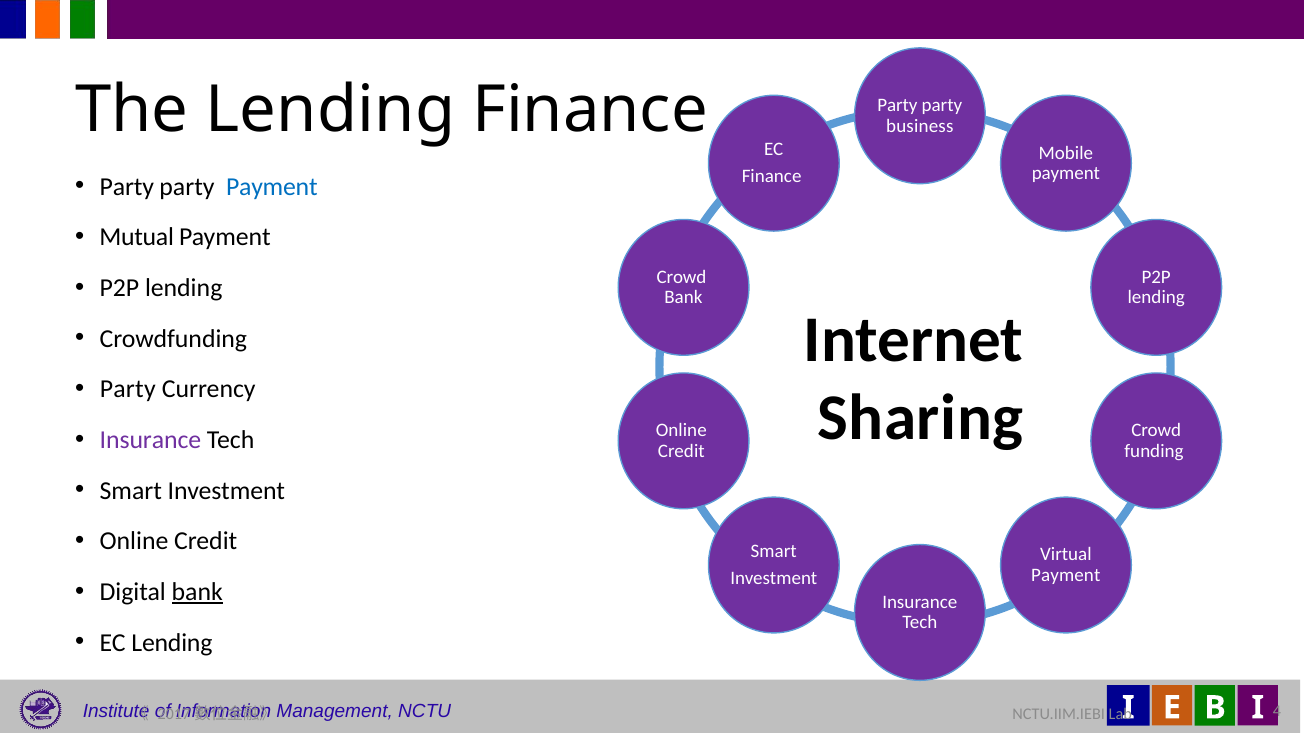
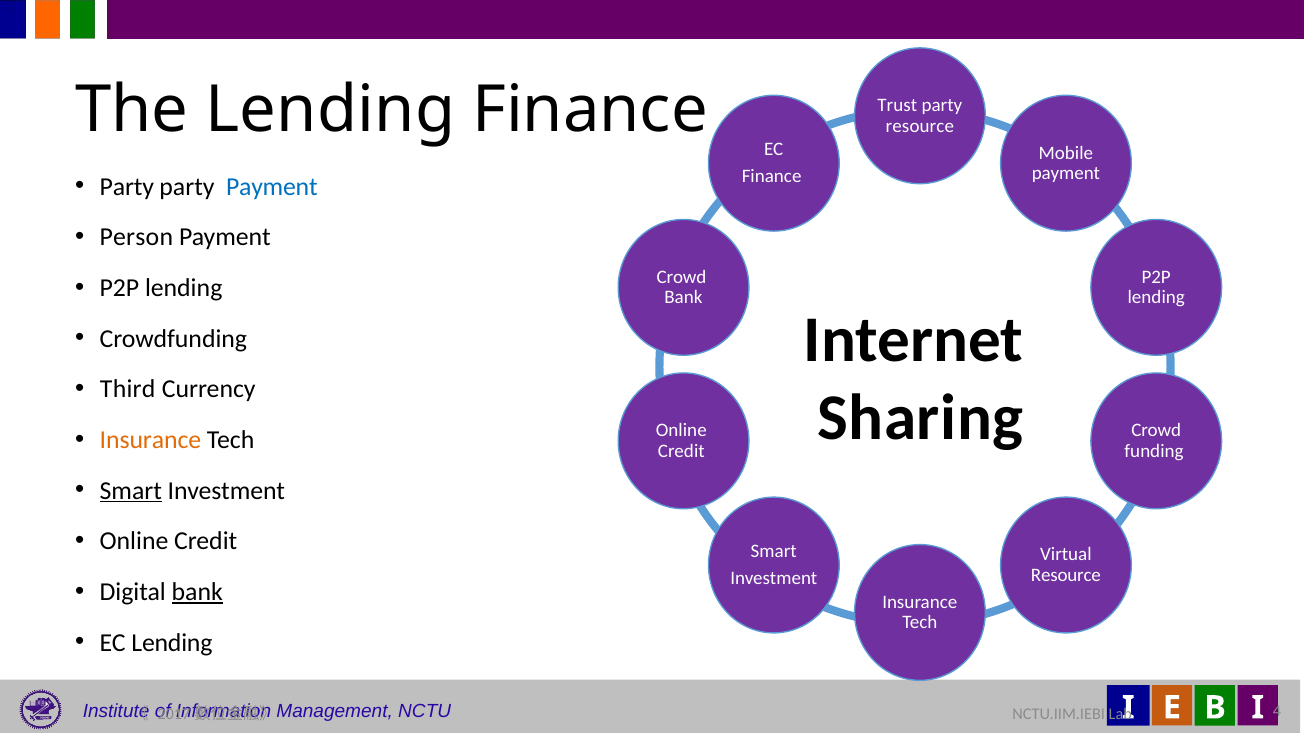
Party: Party -> Trust (897, 105)
business: business -> resource (920, 126)
Mutual: Mutual -> Person (136, 237)
Party: Party -> Third (128, 389)
Insurance colour: purple -> orange (150, 440)
Smart underline: none -> present (131, 491)
Payment: Payment -> Resource (1066, 576)
